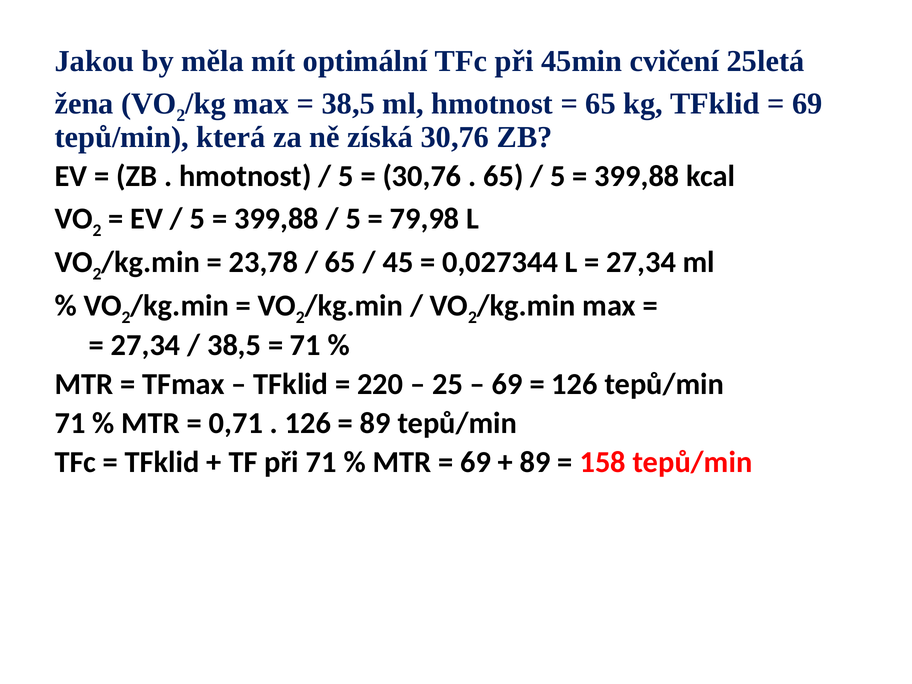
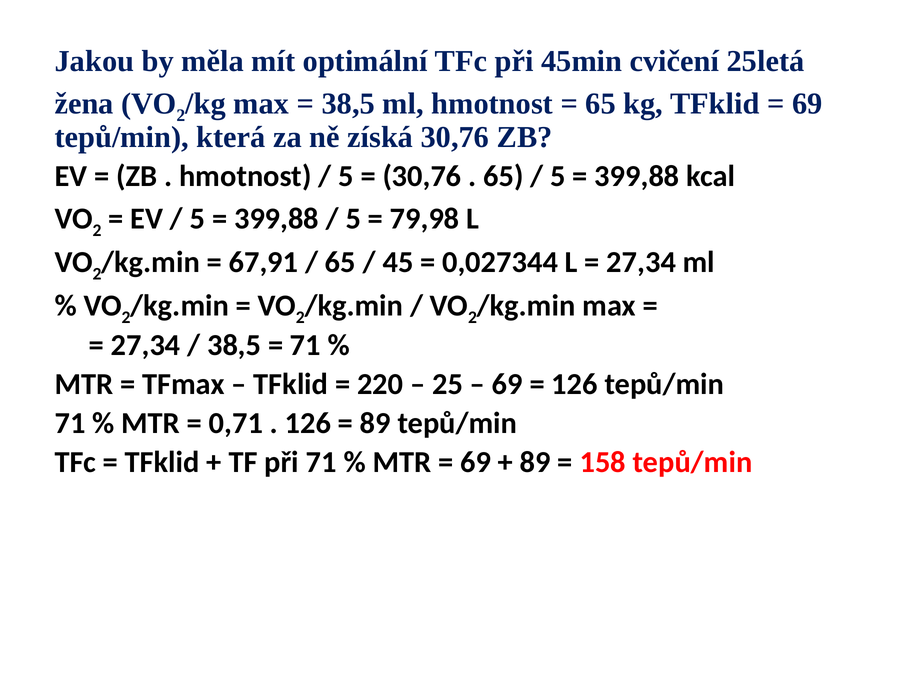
23,78: 23,78 -> 67,91 (264, 262)
